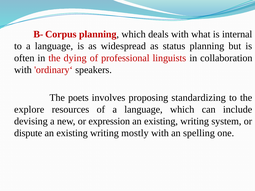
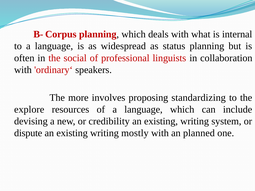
dying: dying -> social (75, 58)
poets: poets -> more (78, 98)
expression: expression -> credibility (109, 121)
spelling: spelling -> planned (199, 133)
